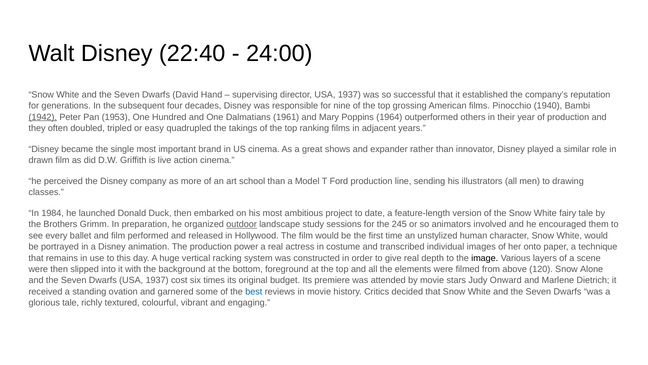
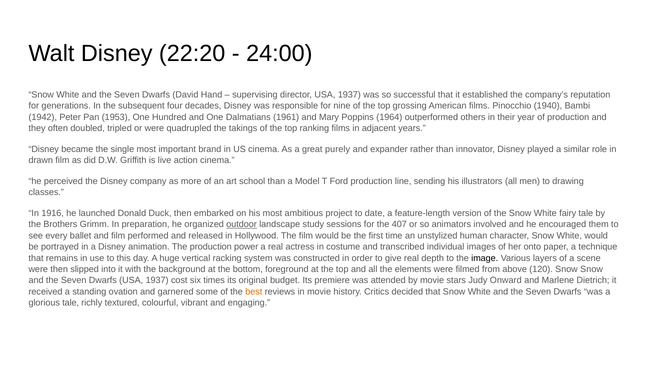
22:40: 22:40 -> 22:20 (192, 54)
1942 underline: present -> none (43, 117)
or easy: easy -> were (154, 128)
shows: shows -> purely (338, 149)
1984: 1984 -> 1916 (53, 213)
245: 245 -> 407 (399, 224)
Snow Alone: Alone -> Snow (592, 269)
best colour: blue -> orange (254, 291)
